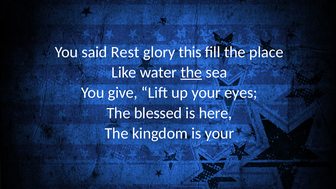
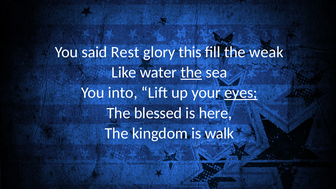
place: place -> weak (266, 52)
give: give -> into (123, 93)
eyes underline: none -> present (241, 93)
is your: your -> walk (219, 133)
